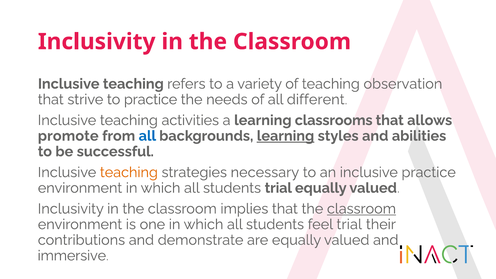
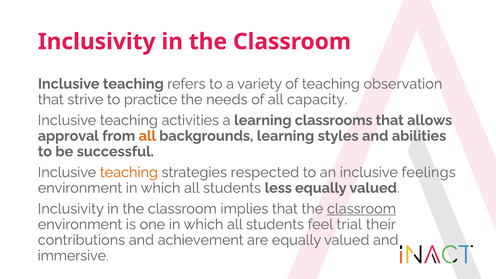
different: different -> capacity (317, 99)
promote: promote -> approval (68, 136)
all colour: blue -> orange (147, 136)
learning underline: present -> none (286, 136)
necessary: necessary -> respected (265, 172)
inclusive practice: practice -> feelings (429, 172)
students trial: trial -> less (278, 188)
demonstrate: demonstrate -> achievement (201, 240)
